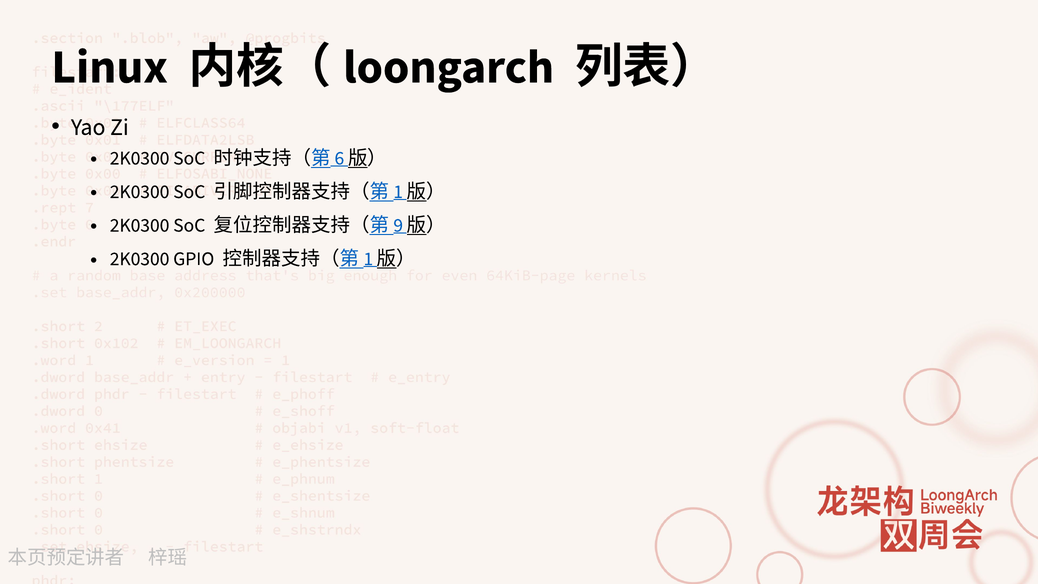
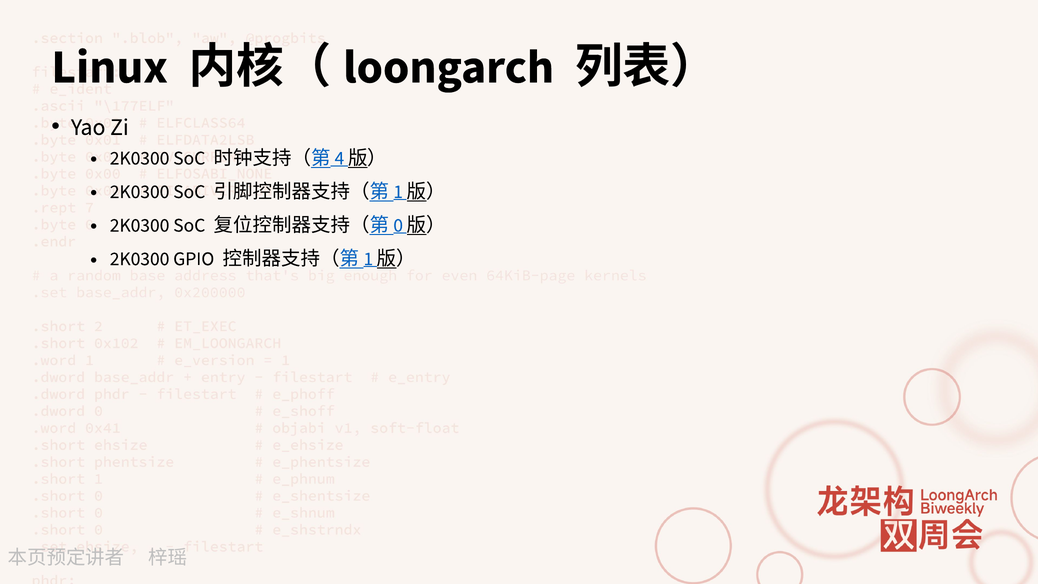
6: 6 -> 4 (339, 158)
9: 9 -> 0 (398, 225)
